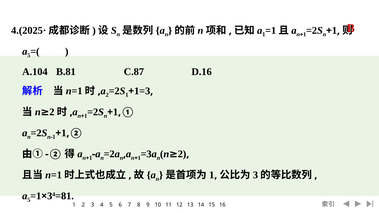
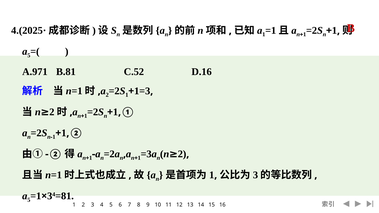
A.104: A.104 -> A.971 (35, 72)
C.87: C.87 -> C.52 (134, 72)
